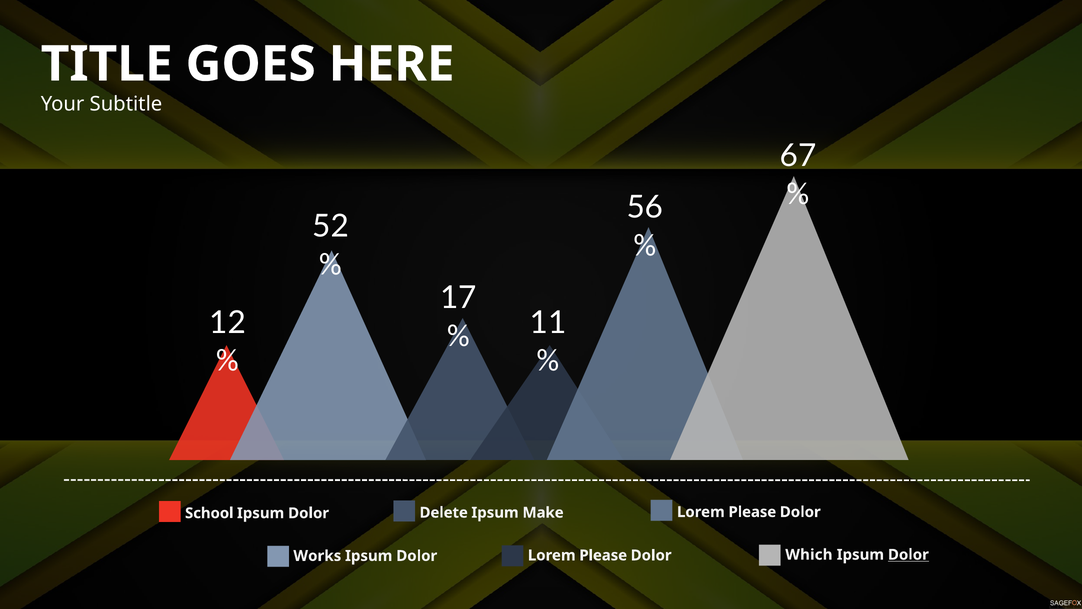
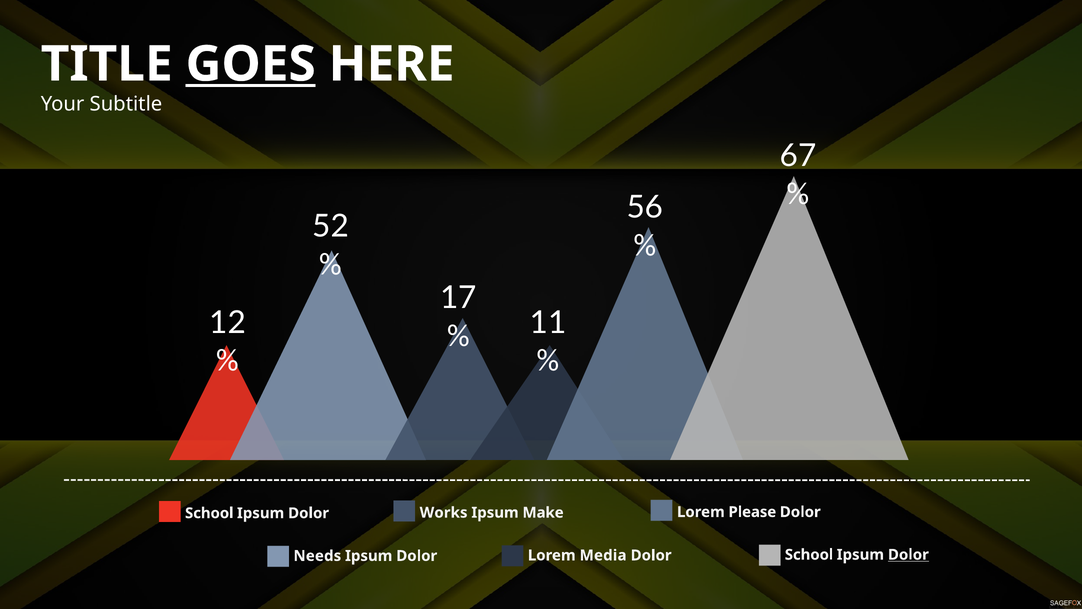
GOES underline: none -> present (251, 64)
Delete: Delete -> Works (444, 512)
Which: Which -> School (809, 554)
Please: Please -> Media (603, 555)
Works: Works -> Needs (317, 556)
